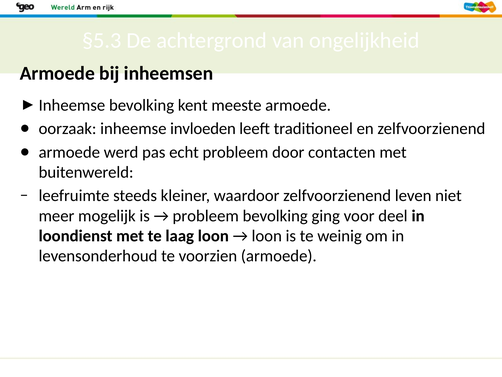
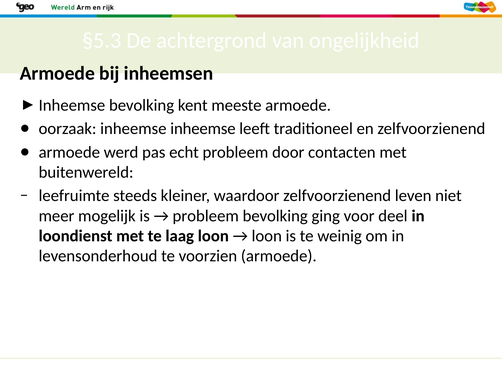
inheemse invloeden: invloeden -> inheemse (203, 129)
